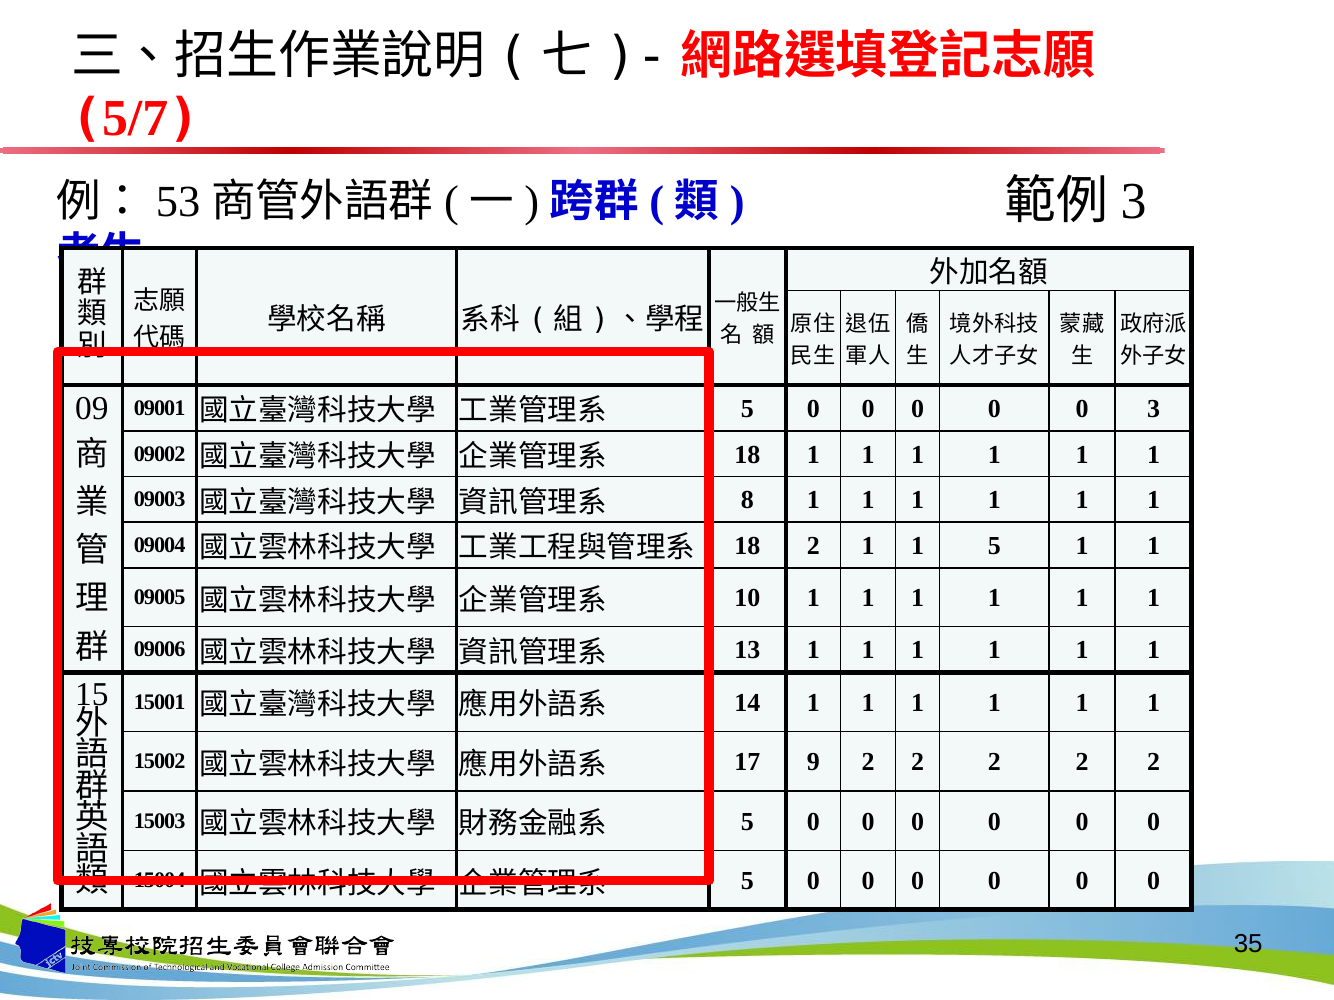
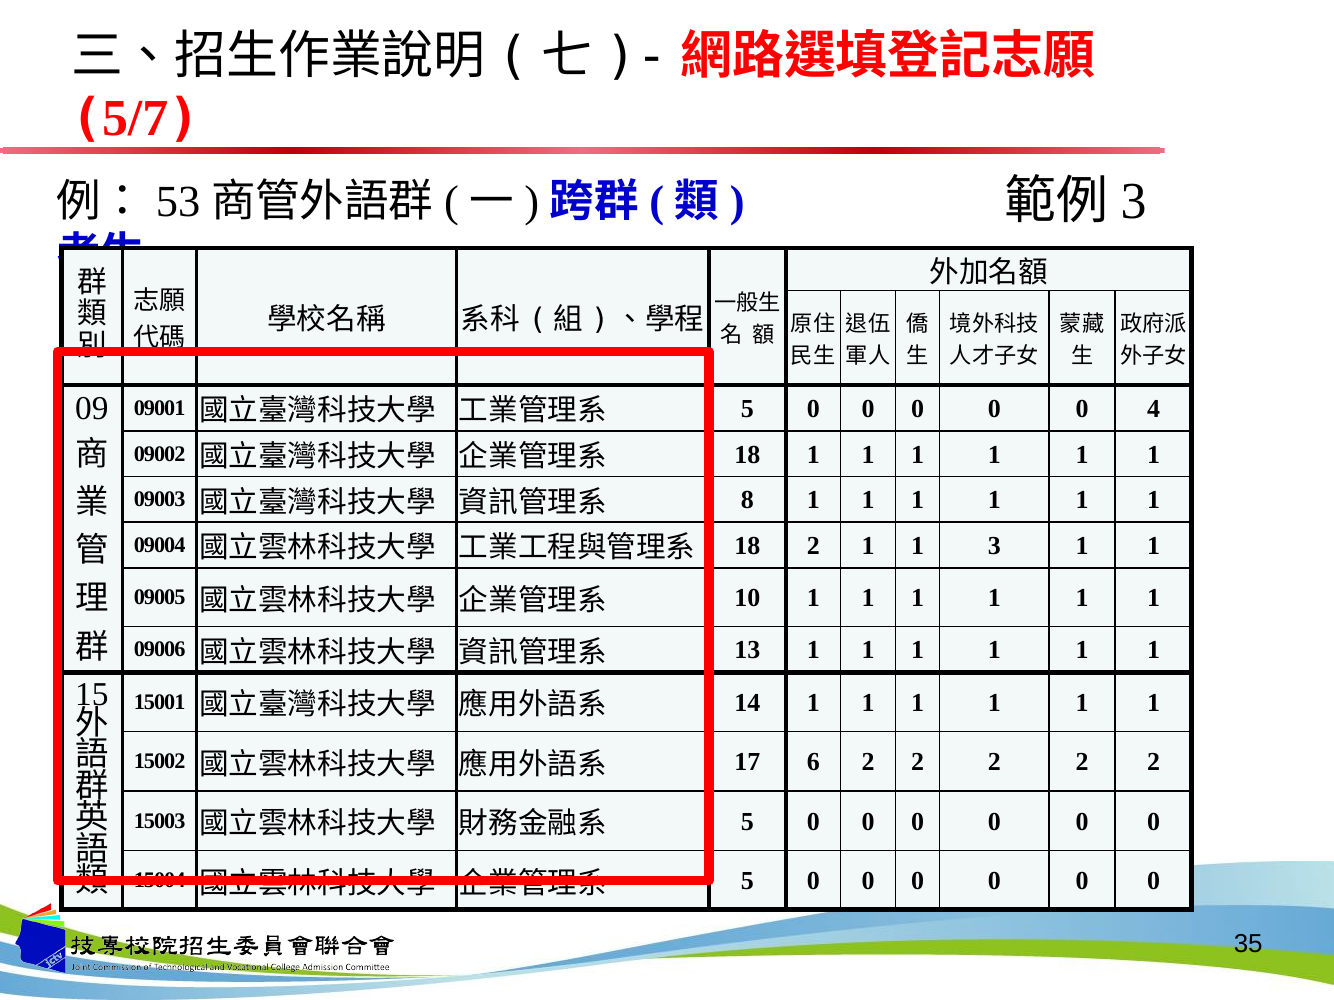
0 3: 3 -> 4 (1154, 409)
1 5: 5 -> 3 (994, 546)
9: 9 -> 6 (813, 763)
